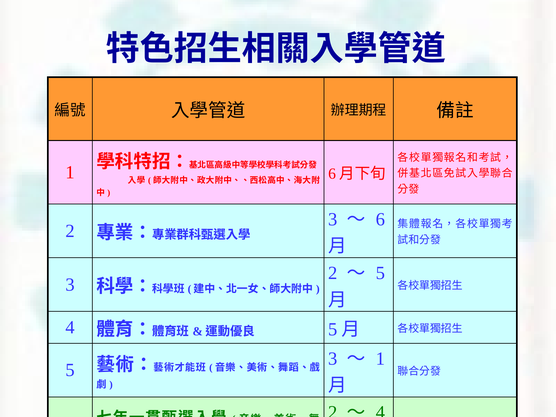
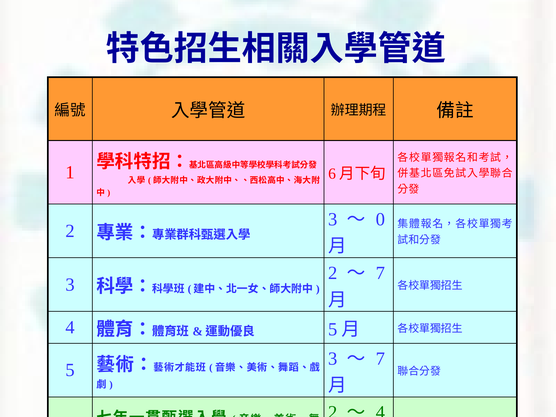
6: 6 -> 0 (381, 219)
5: 5 -> 7 (381, 273)
1: 1 -> 7 (381, 359)
